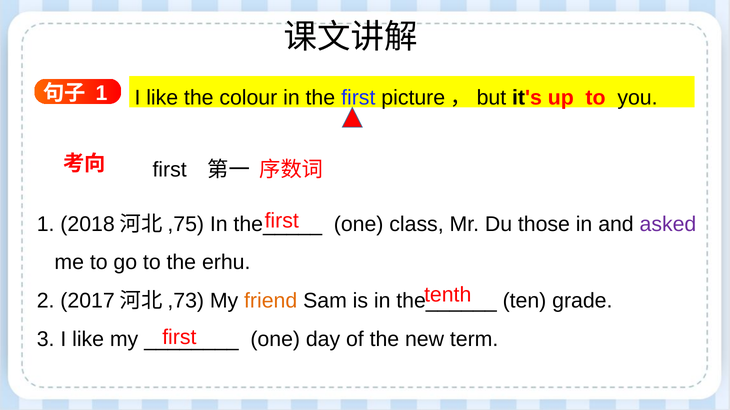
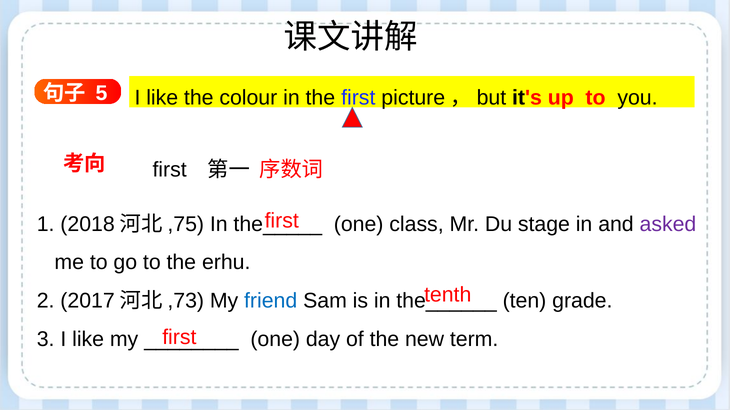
1: 1 -> 5 (102, 93)
those: those -> stage (544, 224)
friend colour: orange -> blue (271, 301)
